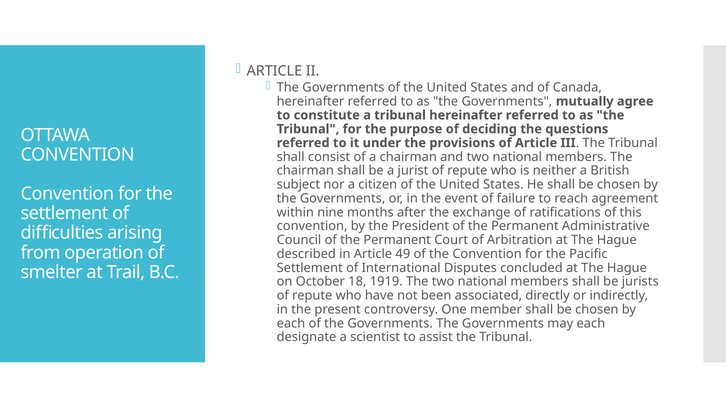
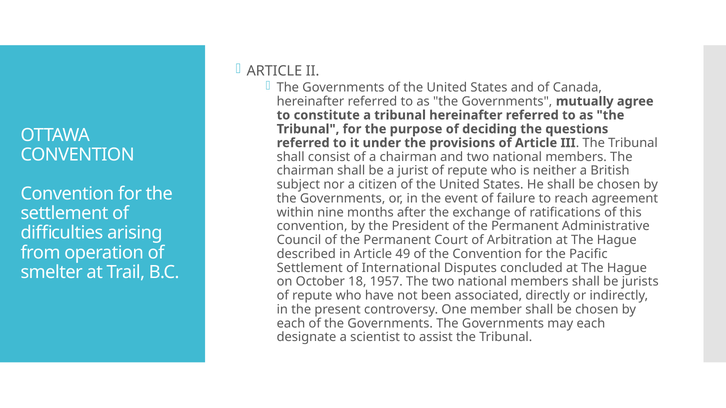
1919: 1919 -> 1957 (386, 282)
